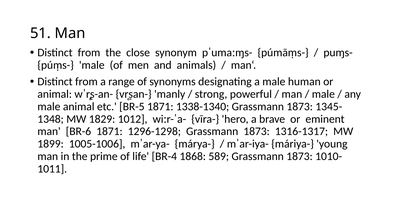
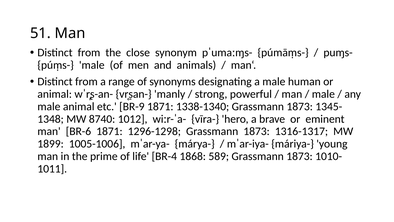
BR-5: BR-5 -> BR-9 (132, 106)
1829: 1829 -> 8740 (102, 119)
